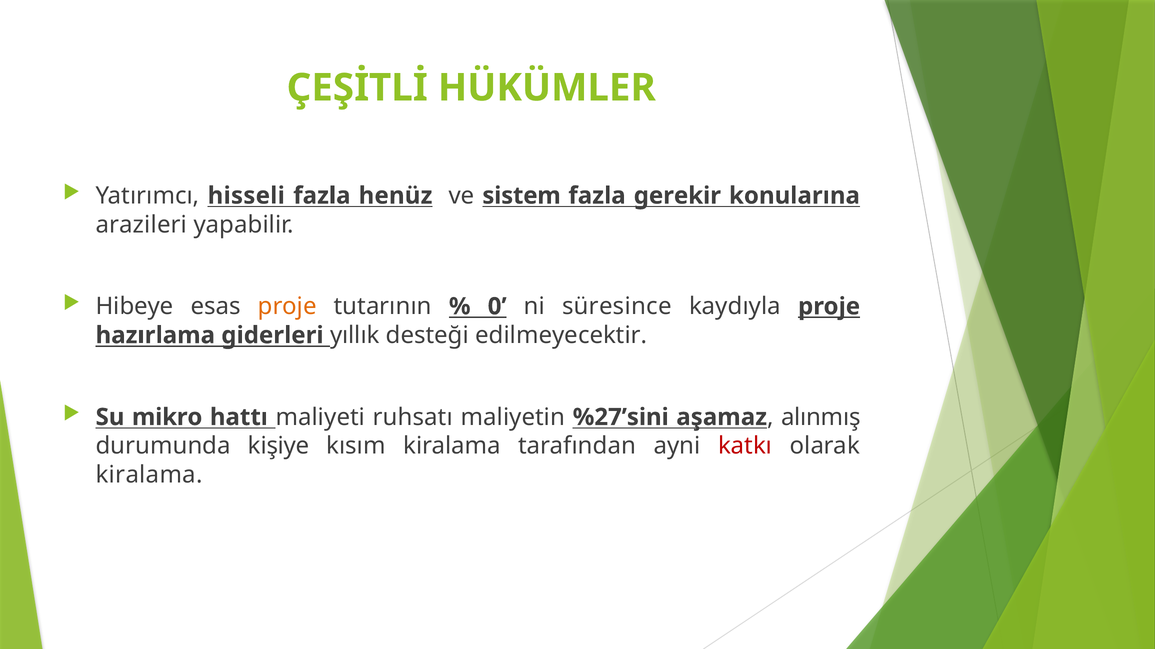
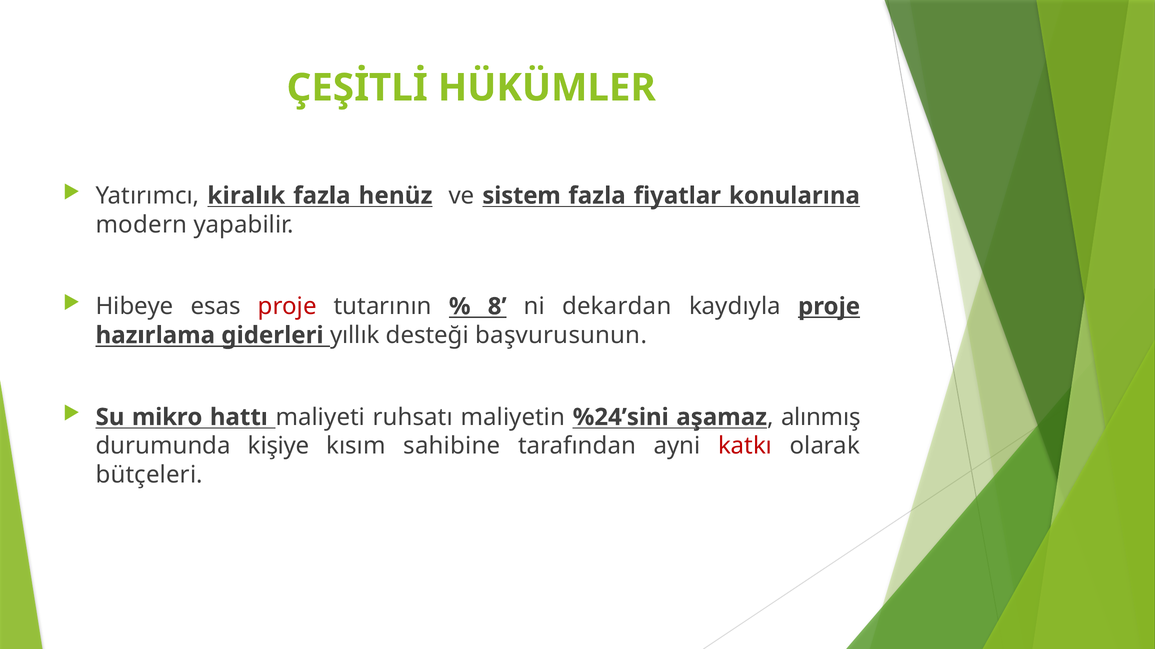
hisseli: hisseli -> kiralık (246, 196)
gerekir: gerekir -> fiyatlar (677, 196)
arazileri: arazileri -> modern (141, 225)
proje colour: orange -> red (287, 307)
0: 0 -> 8 (497, 307)
süresince: süresince -> dekardan (617, 307)
edilmeyecektir: edilmeyecektir -> başvurusunun (561, 336)
%27’sini: %27’sini -> %24’sini (621, 418)
kısım kiralama: kiralama -> sahibine (452, 446)
kiralama: kiralama -> bütçeleri (149, 475)
